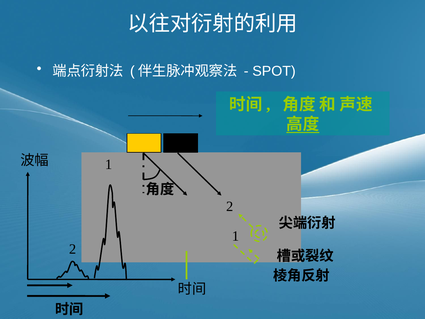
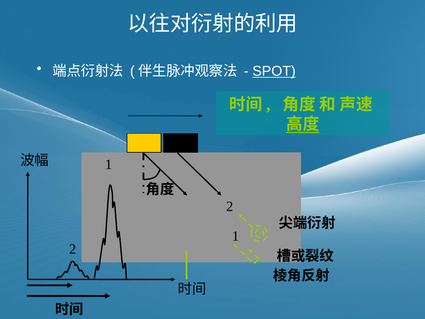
SPOT underline: none -> present (274, 71)
